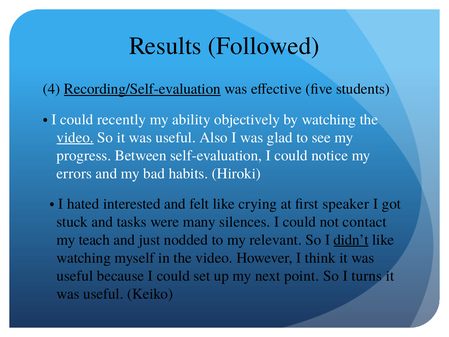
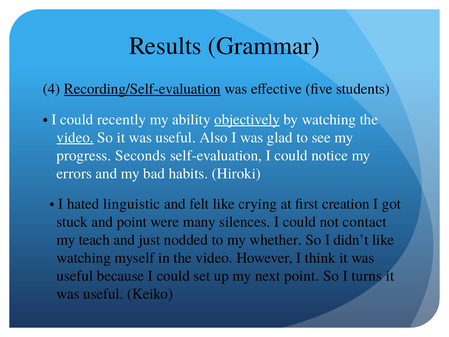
Followed: Followed -> Grammar (264, 46)
objectively underline: none -> present (247, 119)
Between: Between -> Seconds (141, 155)
interested: interested -> linguistic (132, 204)
speaker: speaker -> creation (346, 204)
and tasks: tasks -> point (132, 222)
relevant: relevant -> whether (276, 240)
didn’t underline: present -> none (351, 240)
